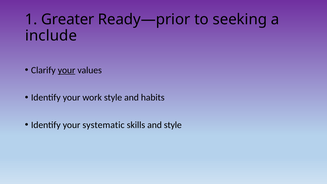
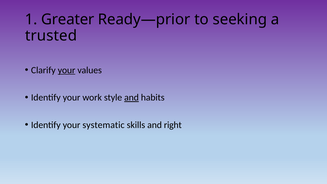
include: include -> trusted (51, 36)
and underline: none -> present (131, 97)
and style: style -> right (173, 125)
